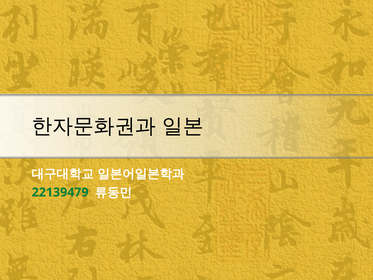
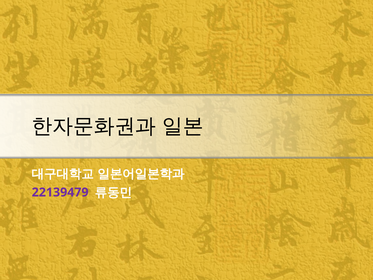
22139479 colour: green -> purple (60, 192)
